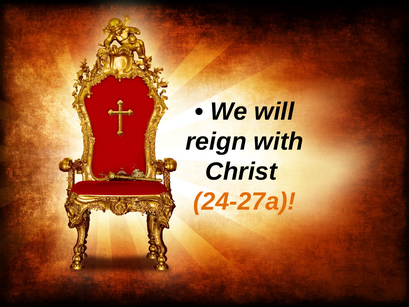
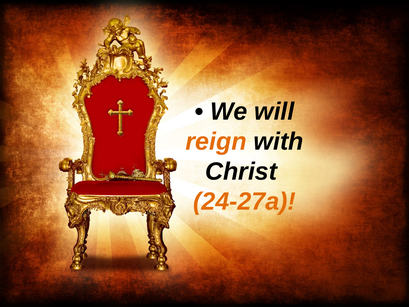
reign colour: black -> orange (216, 142)
